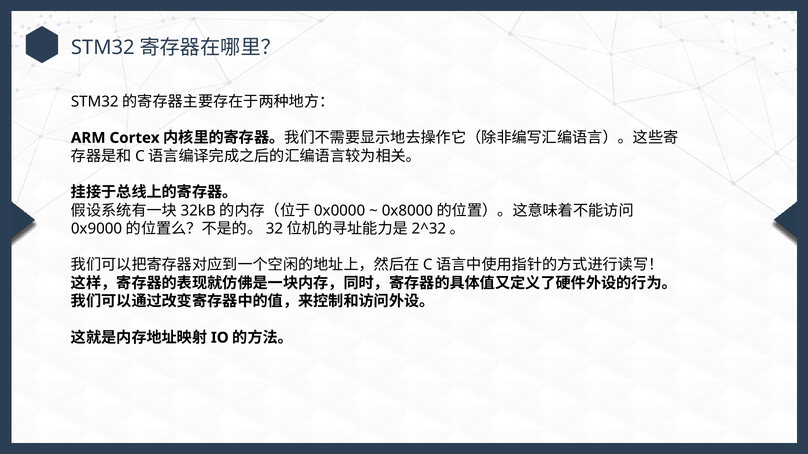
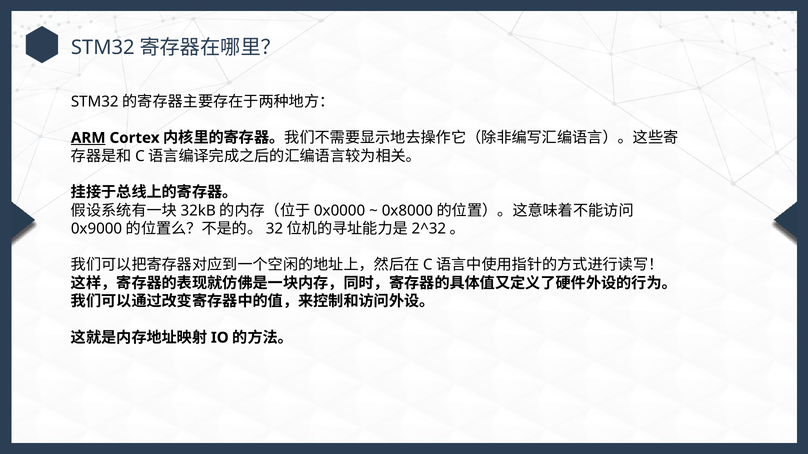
ARM underline: none -> present (88, 138)
